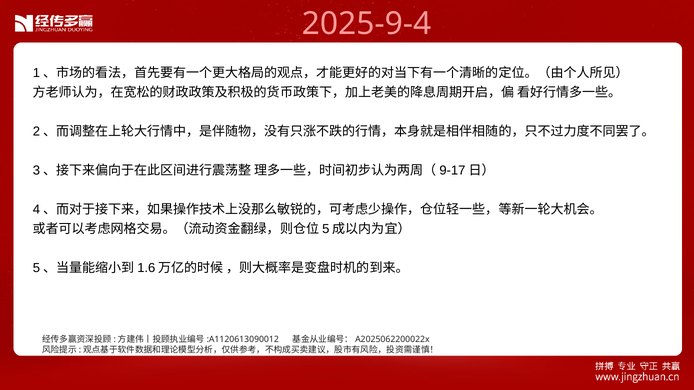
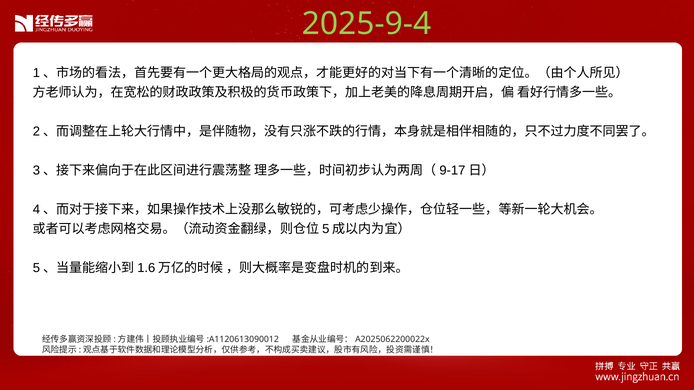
2025-9-4 colour: pink -> light green (367, 24)
